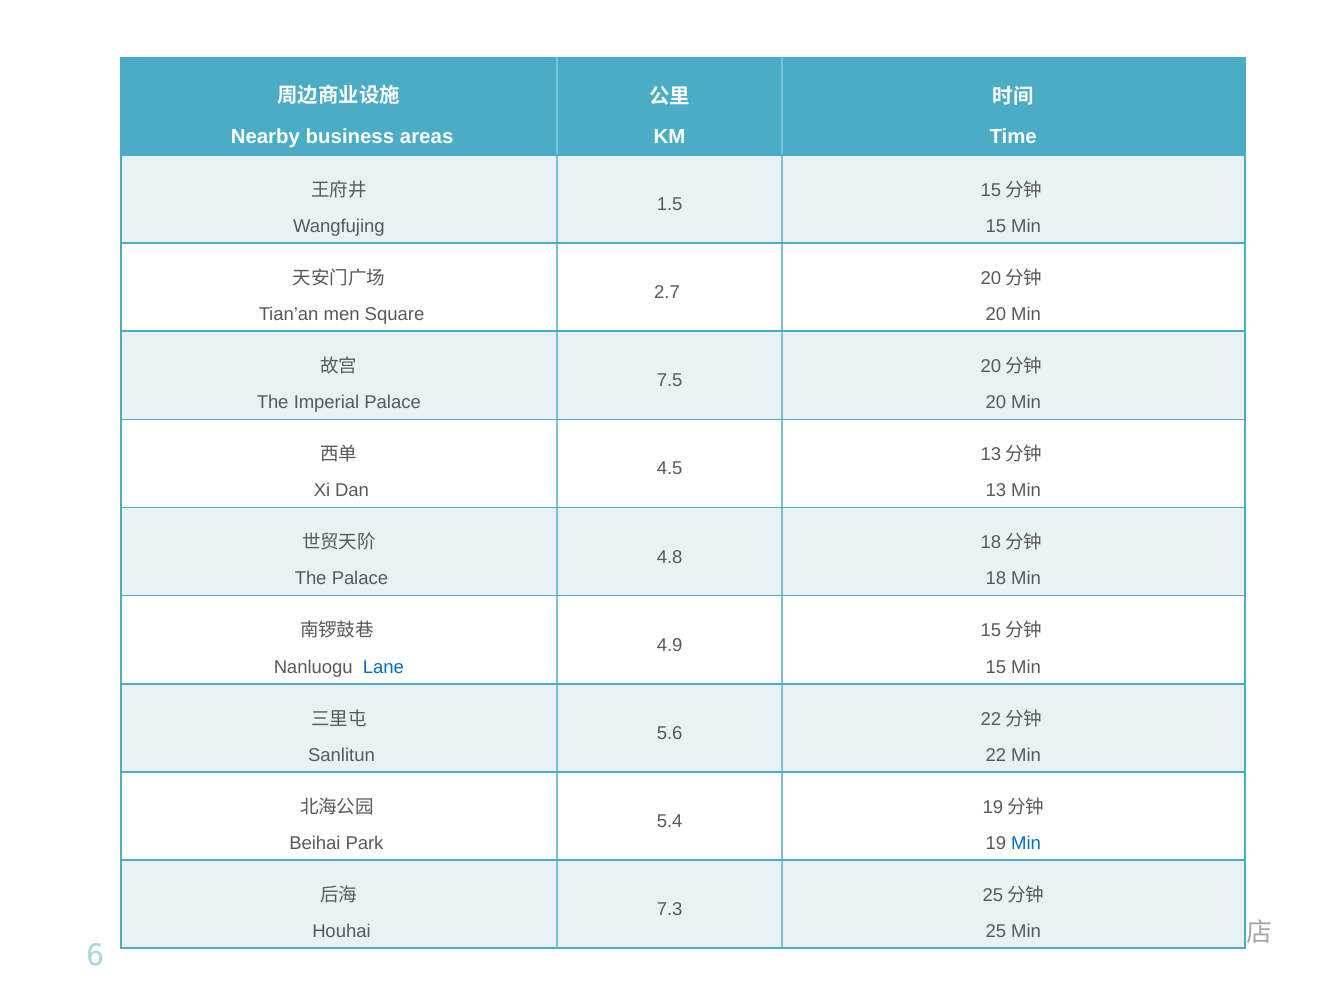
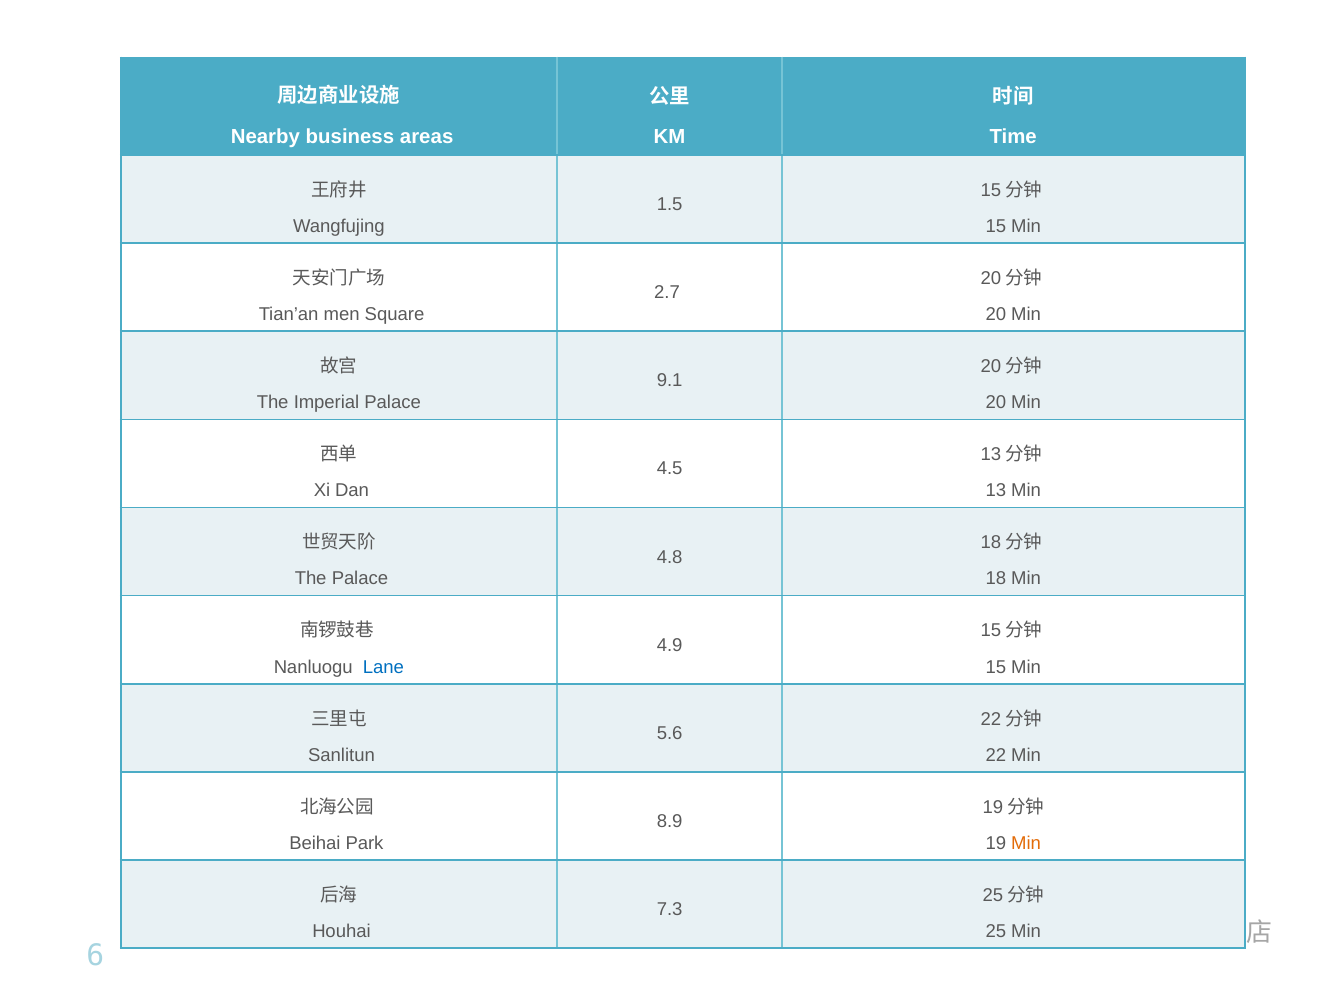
7.5: 7.5 -> 9.1 (670, 381)
5.4: 5.4 -> 8.9 (670, 822)
Min colour: blue -> orange (1026, 844)
